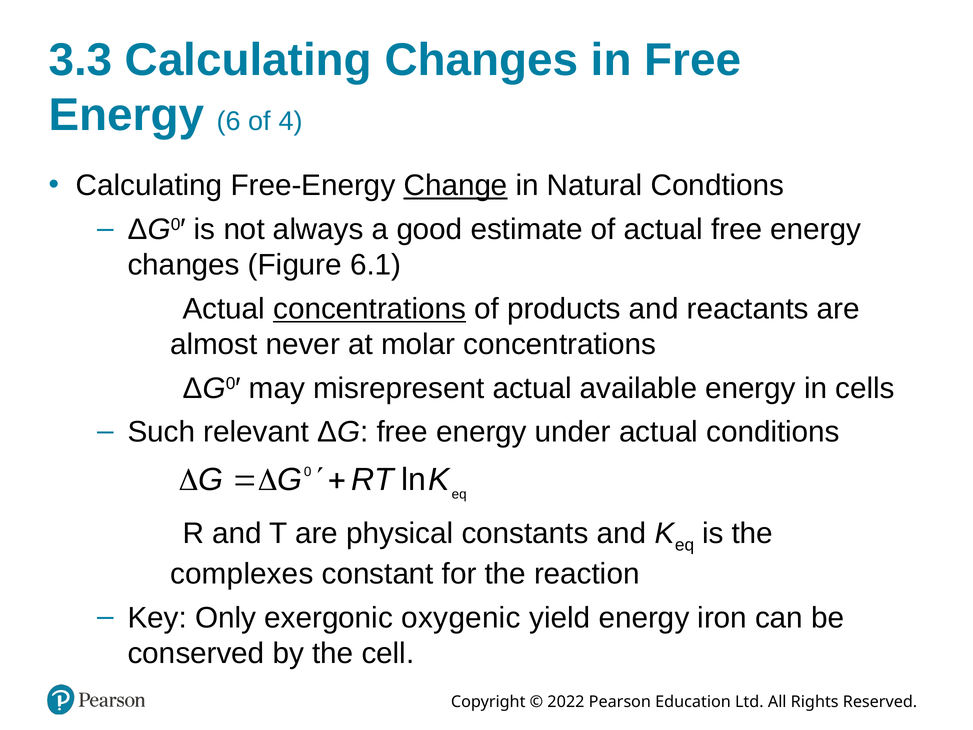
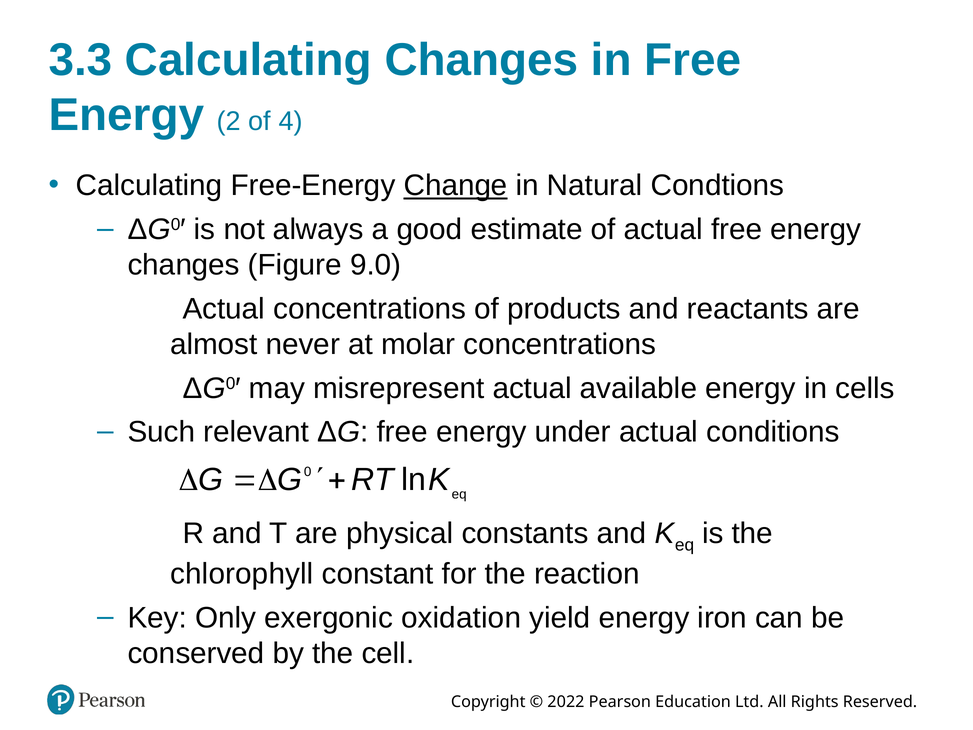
6: 6 -> 2 (229, 122)
6.1: 6.1 -> 9.0 (376, 265)
concentrations underline: present -> none (370, 309)
complexes: complexes -> chlorophyll (242, 574)
oxygenic: oxygenic -> oxidation (461, 618)
